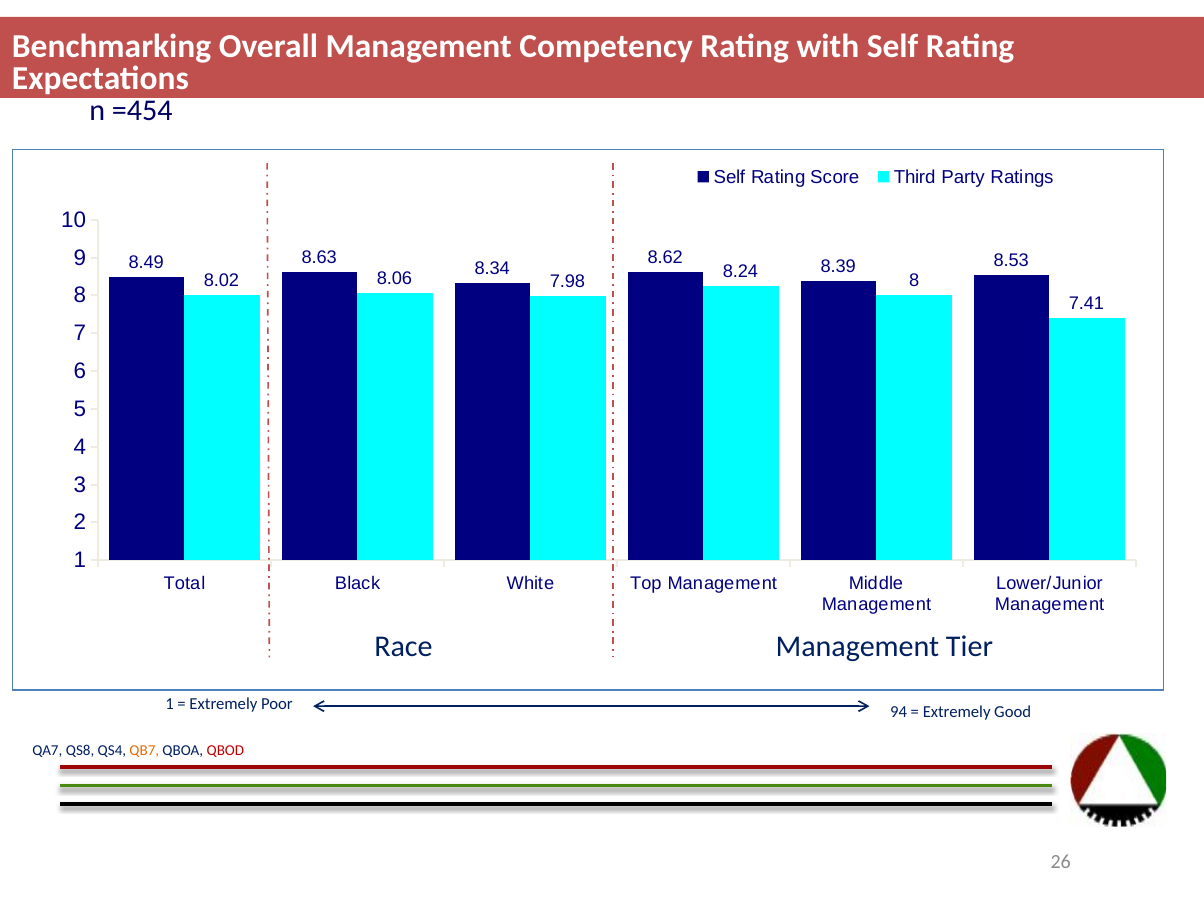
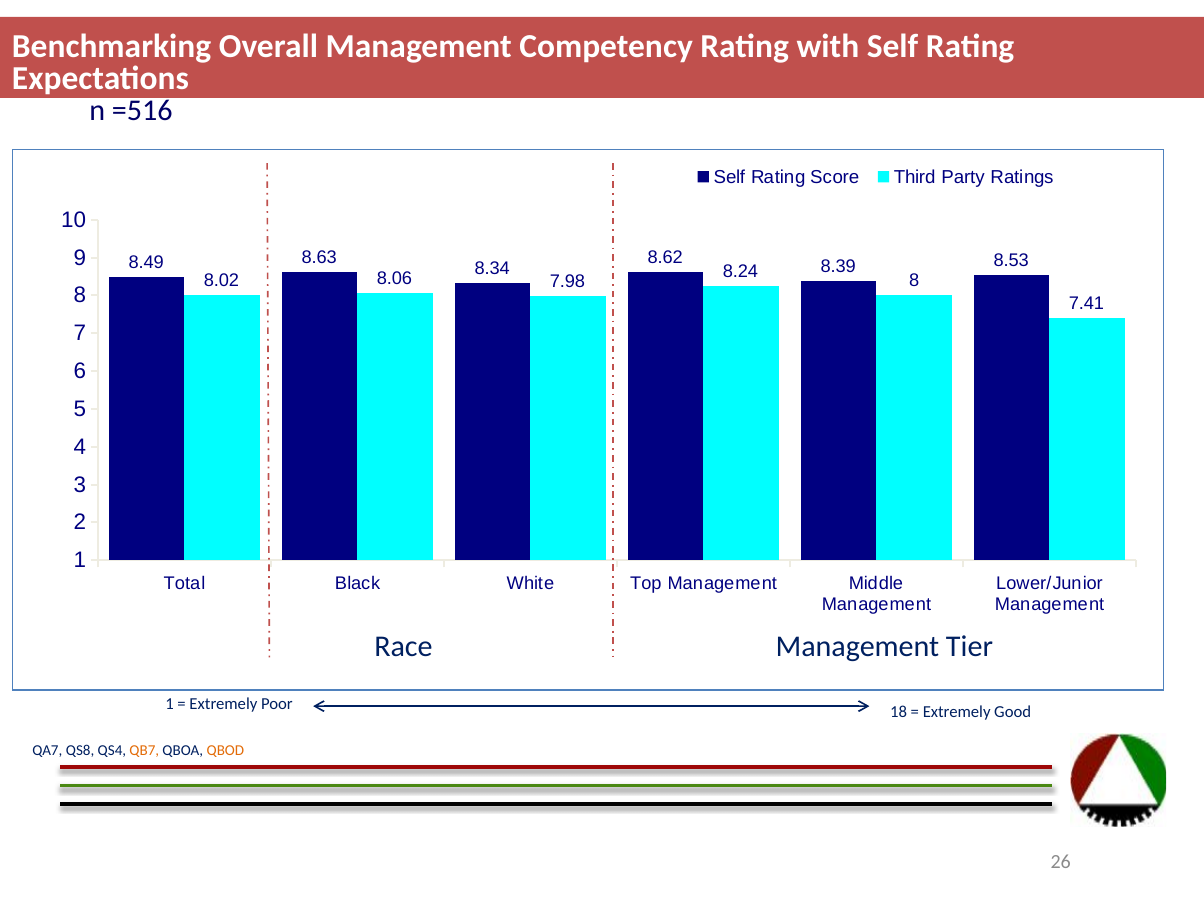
=454: =454 -> =516 (142, 111)
94: 94 -> 18 (899, 712)
QBOD colour: red -> orange (225, 751)
